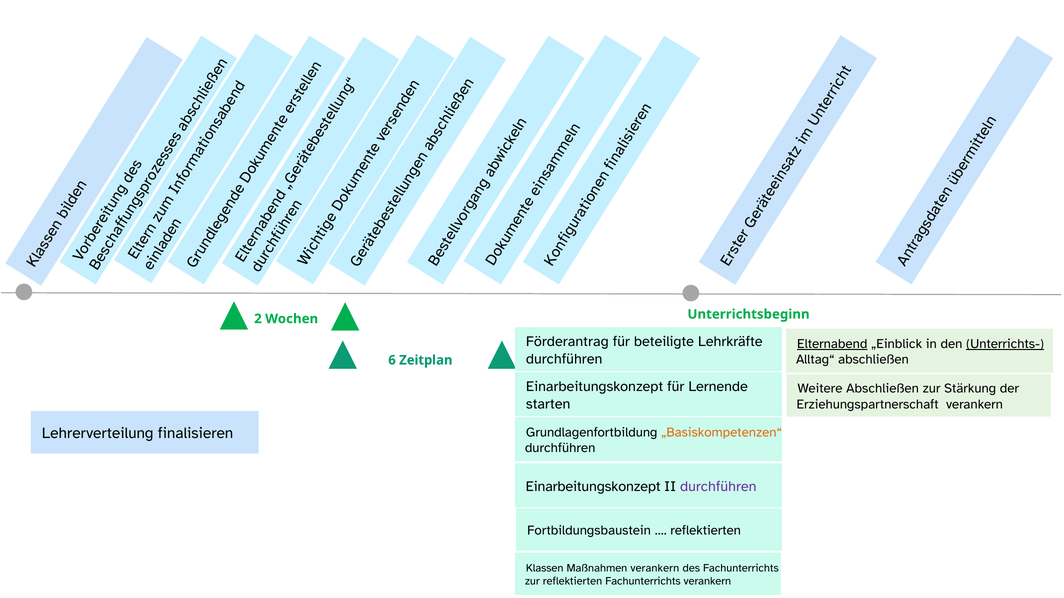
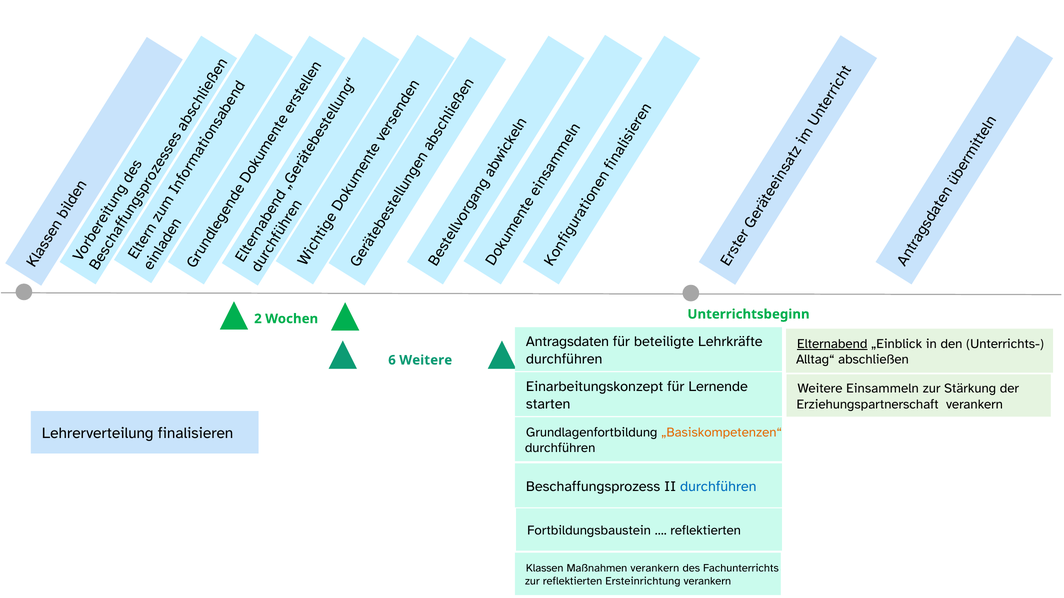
Förderantrag: Förderantrag -> Antragsdaten (567, 342)
Unterrichts- underline: present -> none (1005, 344)
6 Zeitplan: Zeitplan -> Weitere (426, 360)
Weitere Abschließen: Abschließen -> Einsammeln (883, 389)
Einarbeitungskonzept: Einarbeitungskonzept -> Beschaffungsprozess (593, 487)
durchführen colour: purple -> blue (718, 487)
reflektierten Fachunterrichts: Fachunterrichts -> Ersteinrichtung (643, 582)
